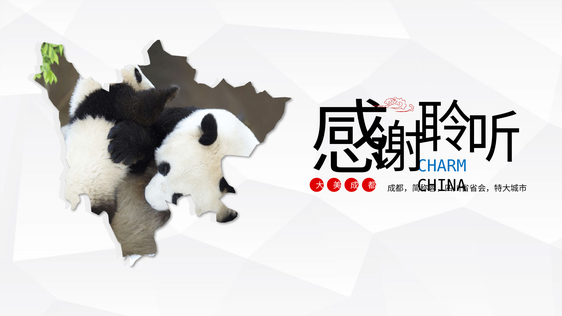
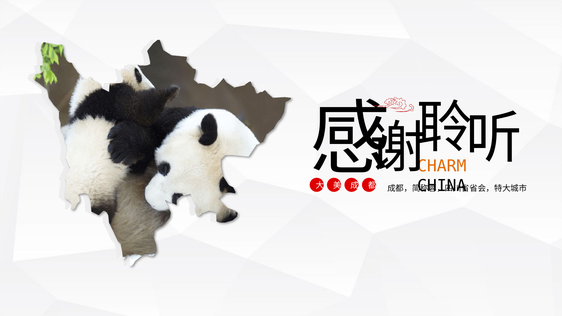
CHARM colour: blue -> orange (442, 166)
